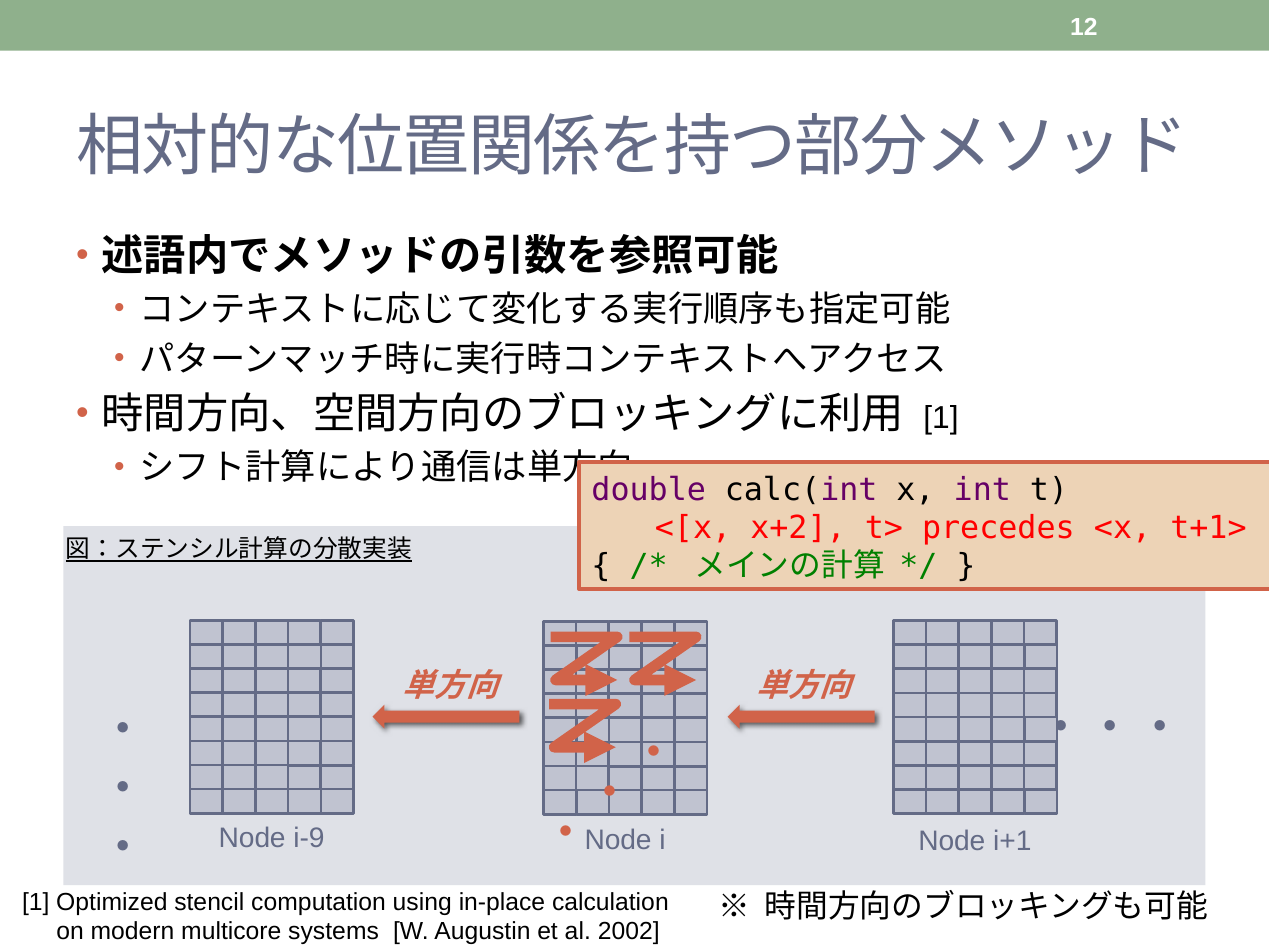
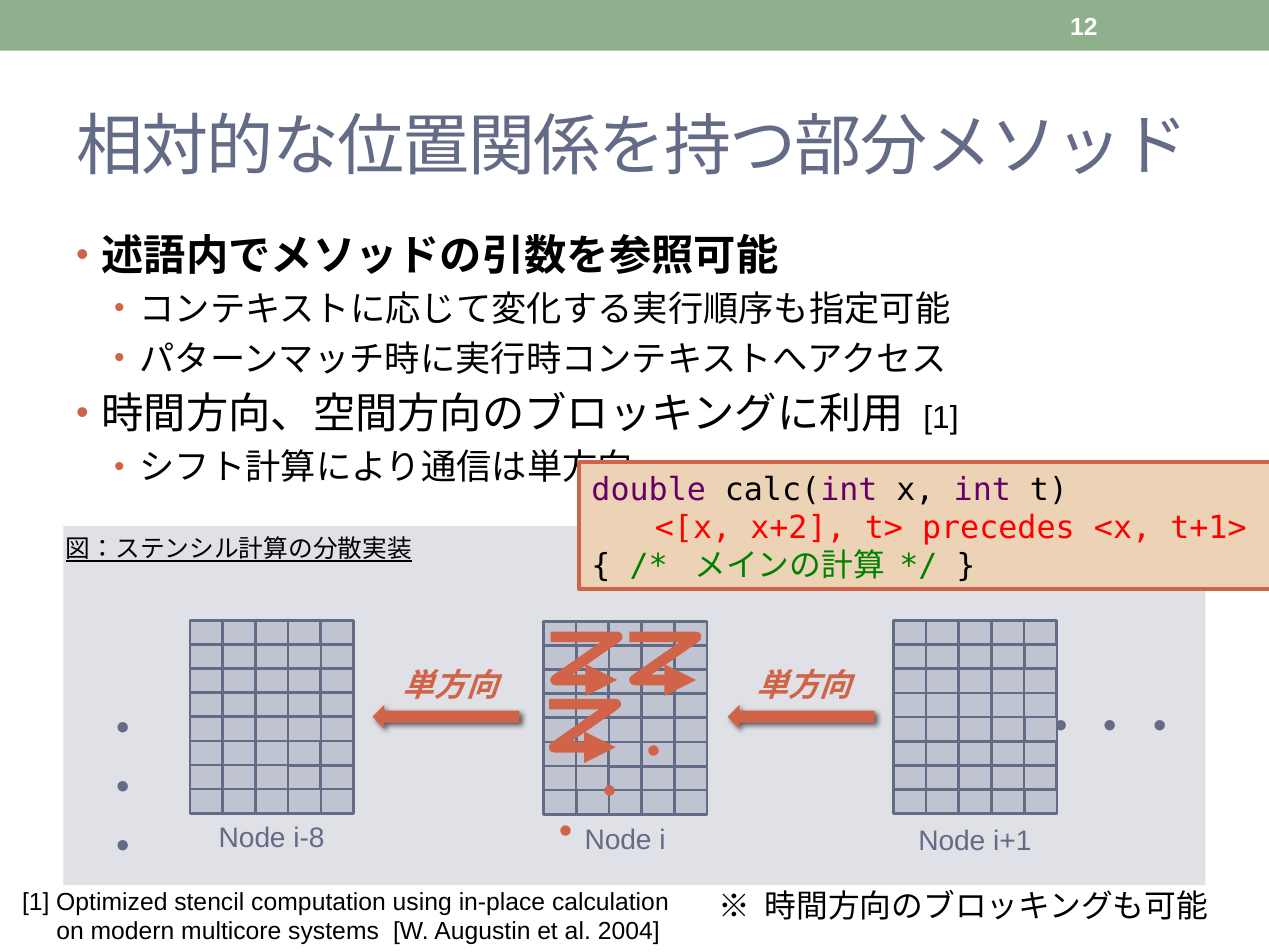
i-9: i-9 -> i-8 (309, 838)
2002: 2002 -> 2004 (629, 932)
